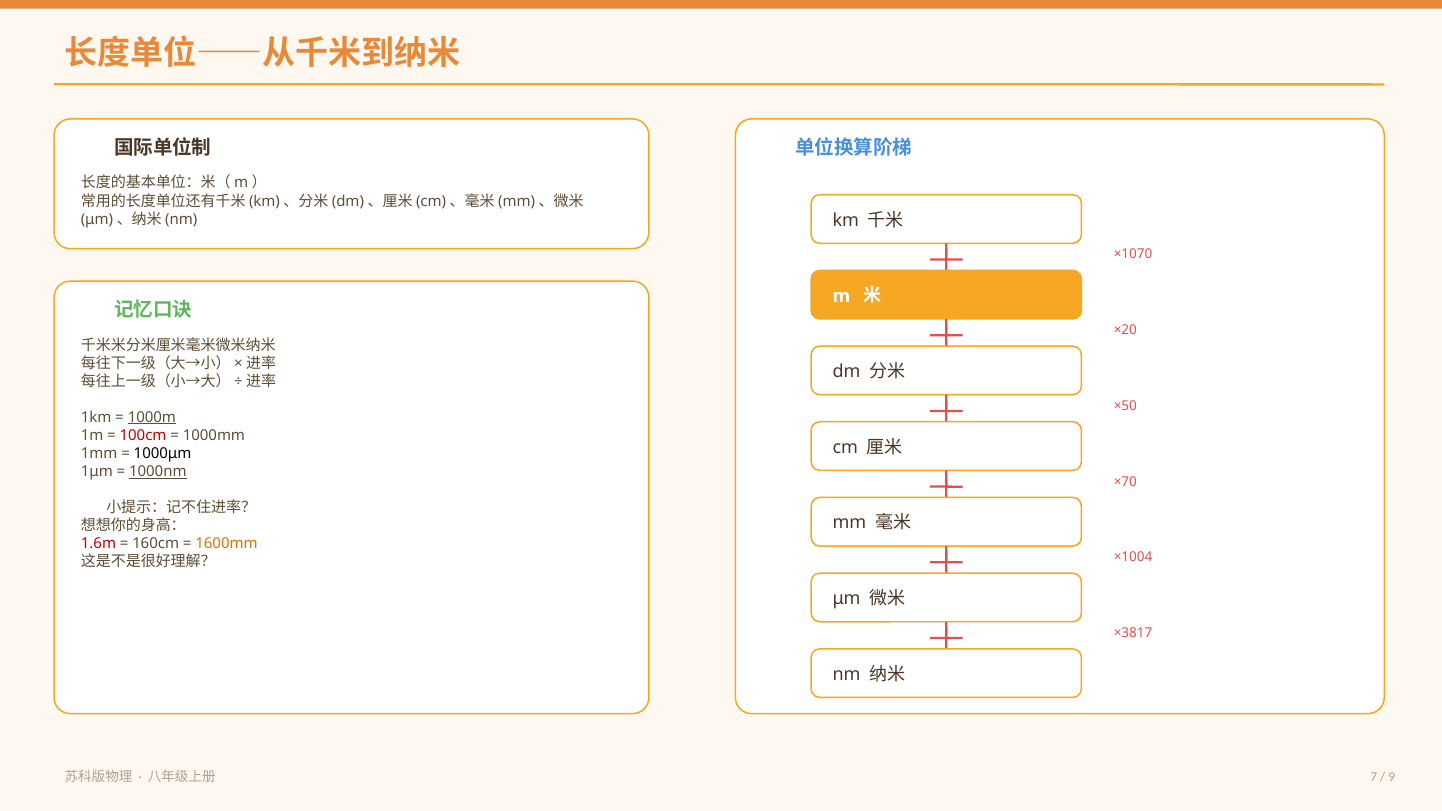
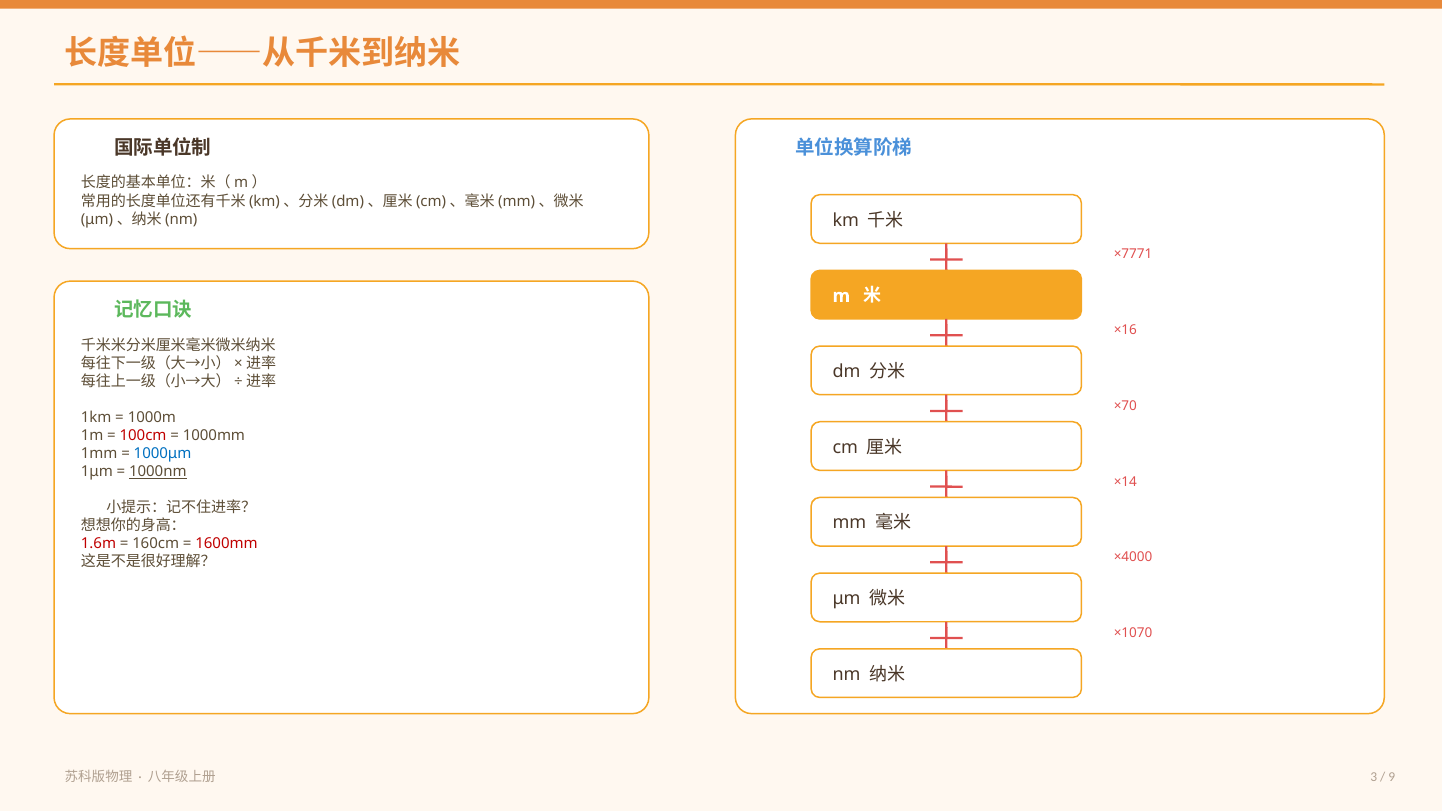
×1070: ×1070 -> ×7771 (1133, 255)
×20: ×20 -> ×16 (1125, 330)
×50: ×50 -> ×70 (1125, 406)
1000m underline: present -> none (152, 417)
1000μm colour: black -> blue (163, 454)
×70: ×70 -> ×14 (1125, 482)
1600mm colour: orange -> red (227, 544)
×1004: ×1004 -> ×4000 (1133, 557)
×3817: ×3817 -> ×1070 (1133, 633)
7: 7 -> 3 (1374, 777)
